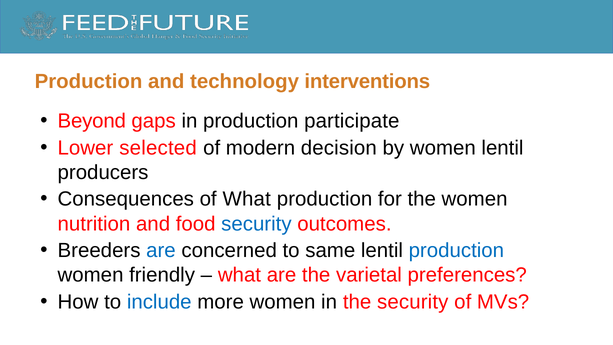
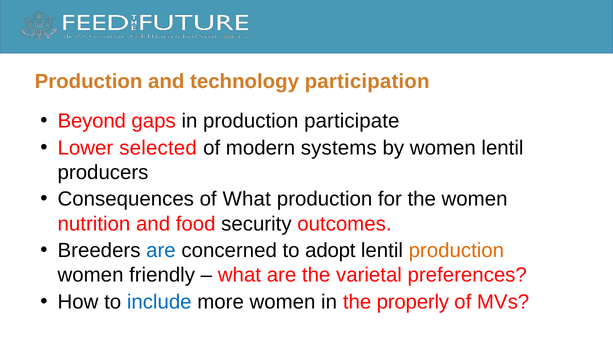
interventions: interventions -> participation (367, 82)
decision: decision -> systems (339, 148)
security colour: blue -> black (256, 224)
same: same -> adopt (330, 250)
production colour: blue -> orange (456, 250)
the security: security -> properly (413, 302)
